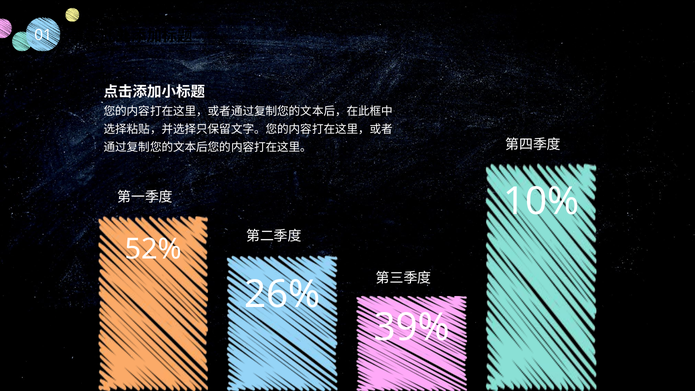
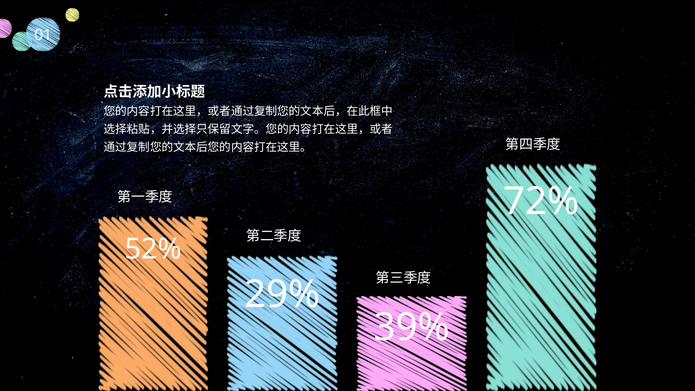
10%: 10% -> 72% (541, 202)
26%: 26% -> 29% (282, 294)
